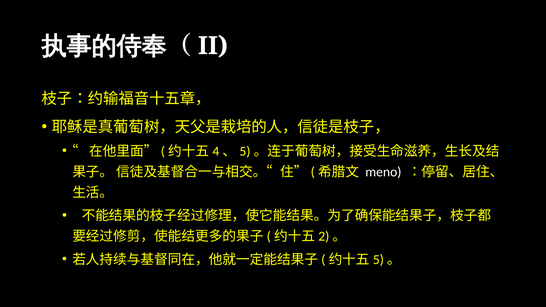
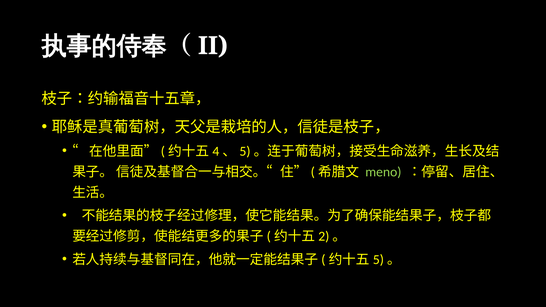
meno colour: white -> light green (383, 172)
